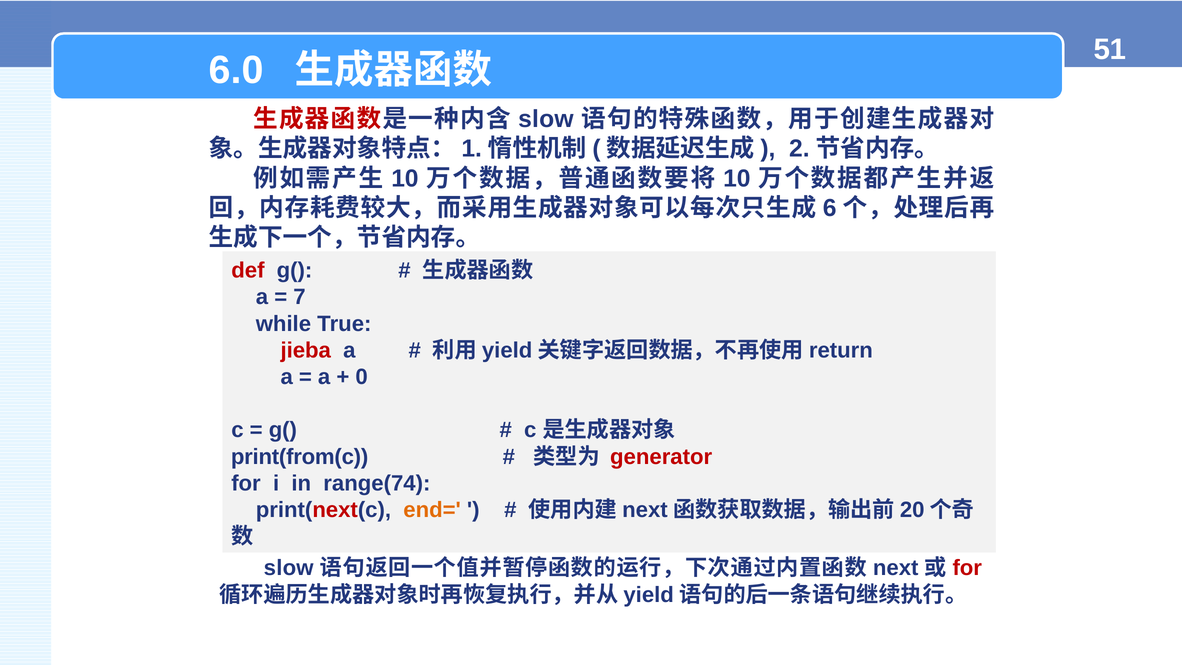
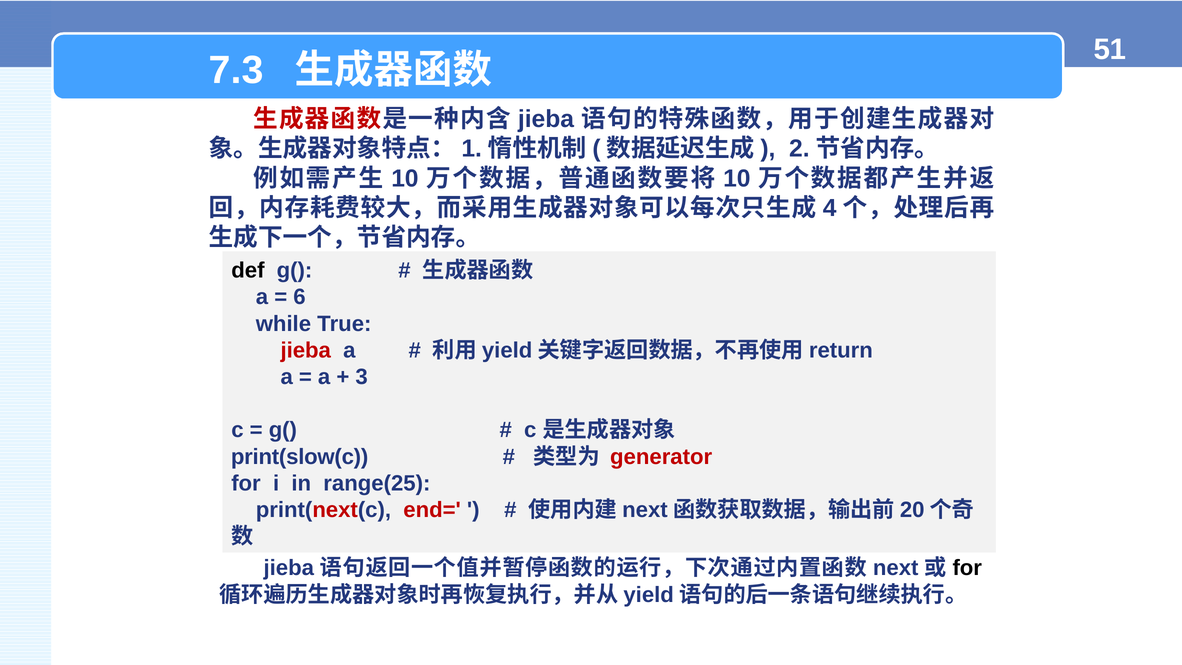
6.0: 6.0 -> 7.3 (236, 70)
slow: slow -> jieba (546, 119)
6: 6 -> 4 (830, 208)
def colour: red -> black (248, 270)
7: 7 -> 6 (299, 297)
0: 0 -> 3 (362, 377)
print(from(c: print(from(c -> print(slow(c (300, 457)
range(74: range(74 -> range(25 (377, 483)
end= colour: orange -> red (432, 510)
slow: slow -> jieba (289, 568)
for colour: red -> black (967, 568)
